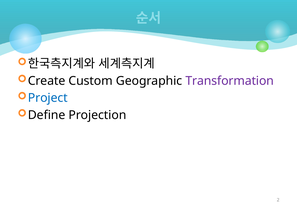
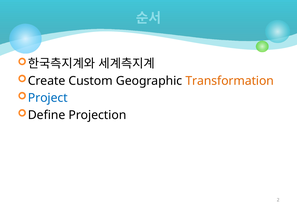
Transformation colour: purple -> orange (230, 81)
